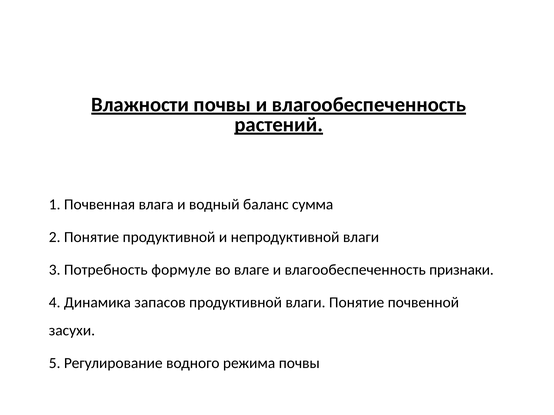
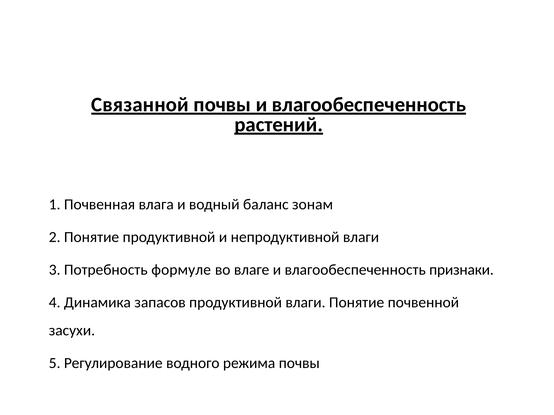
Влажности: Влажности -> Связанной (140, 105)
сумма: сумма -> зонам (313, 205)
